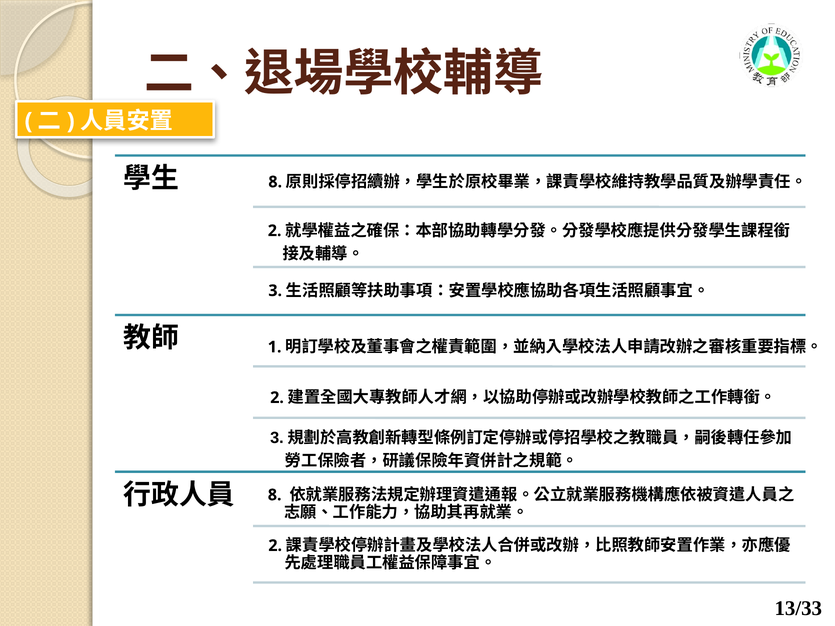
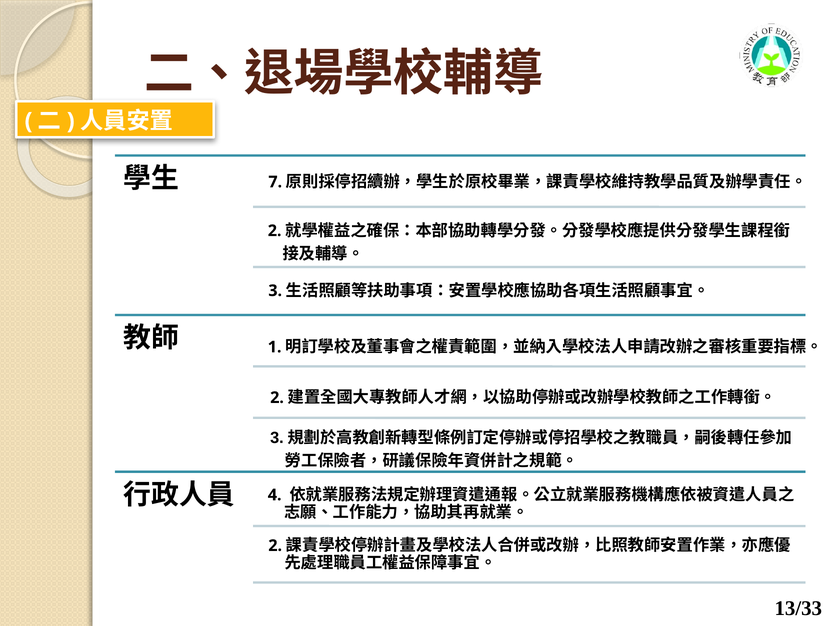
8: 8 -> 7 (275, 182)
8: 8 -> 4 (275, 495)
